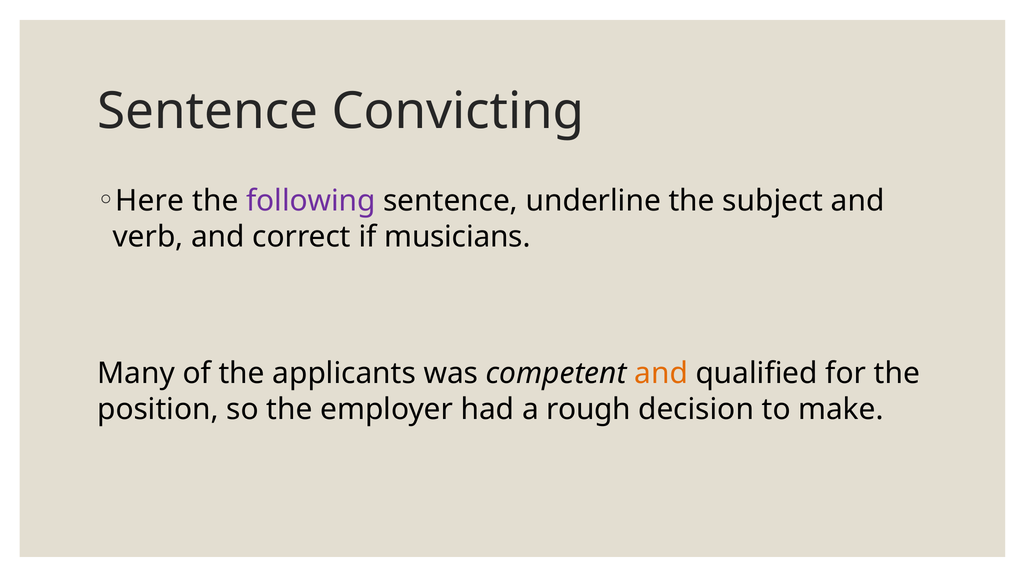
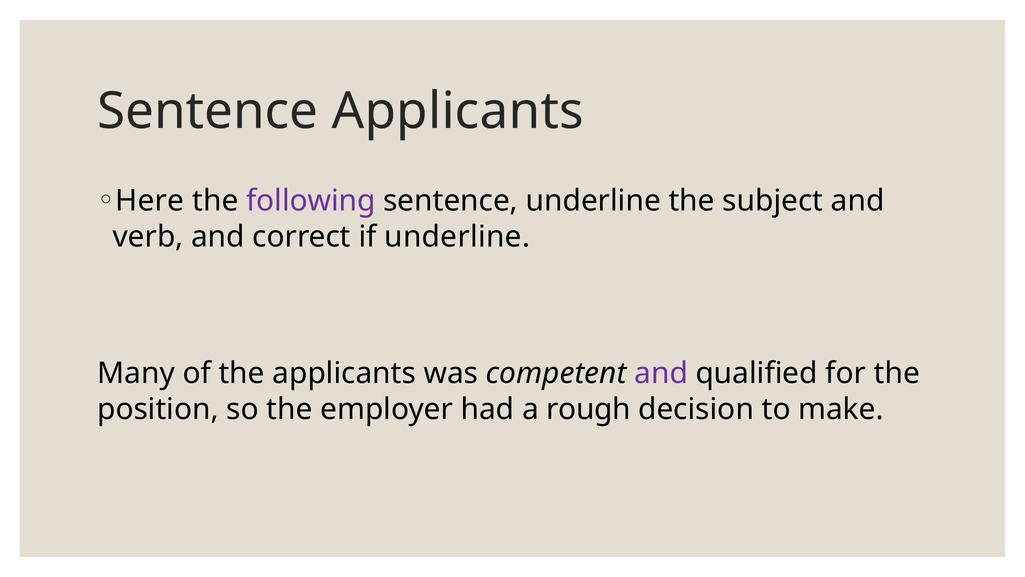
Sentence Convicting: Convicting -> Applicants (458, 111)
if musicians: musicians -> underline (457, 237)
and colour: orange -> purple (661, 373)
